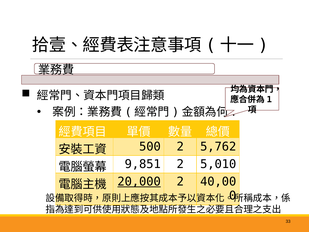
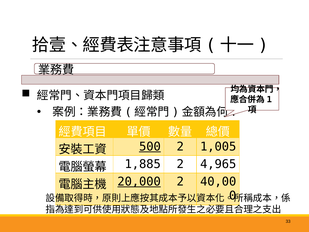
500 underline: none -> present (150, 146)
5,762: 5,762 -> 1,005 (218, 146)
9,851: 9,851 -> 1,885 (143, 164)
5,010: 5,010 -> 4,965 (218, 164)
